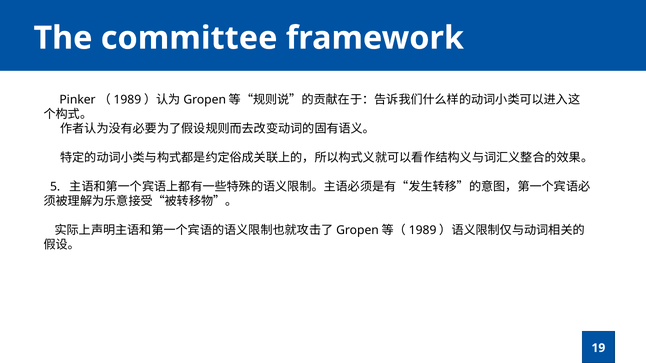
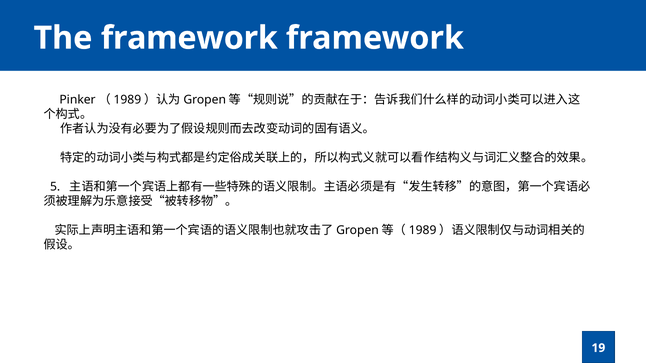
The committee: committee -> framework (189, 38)
